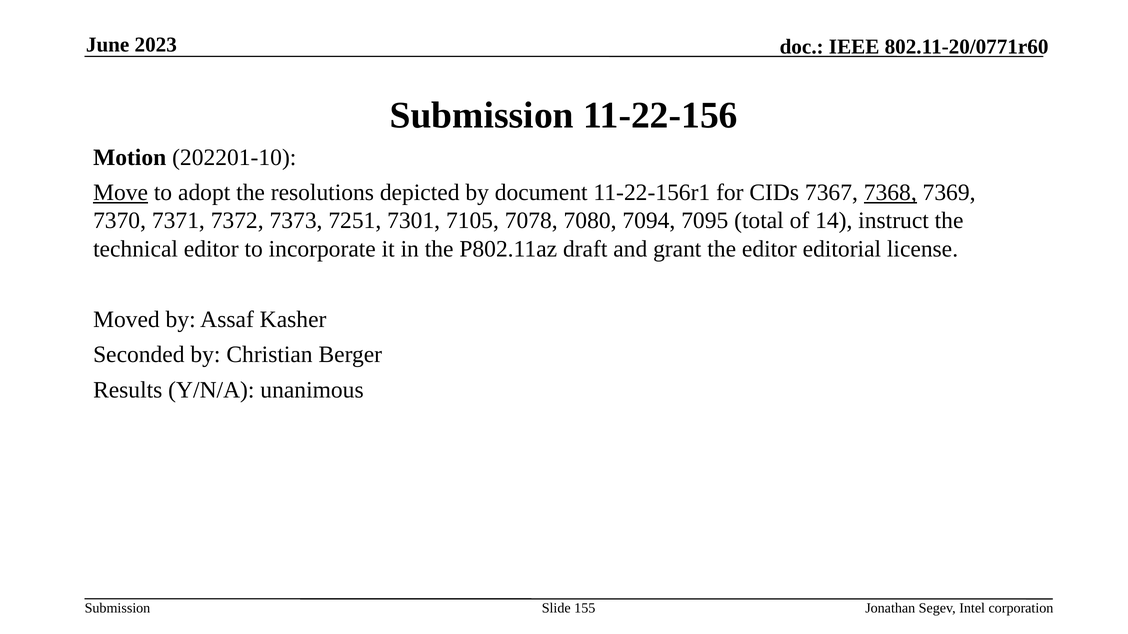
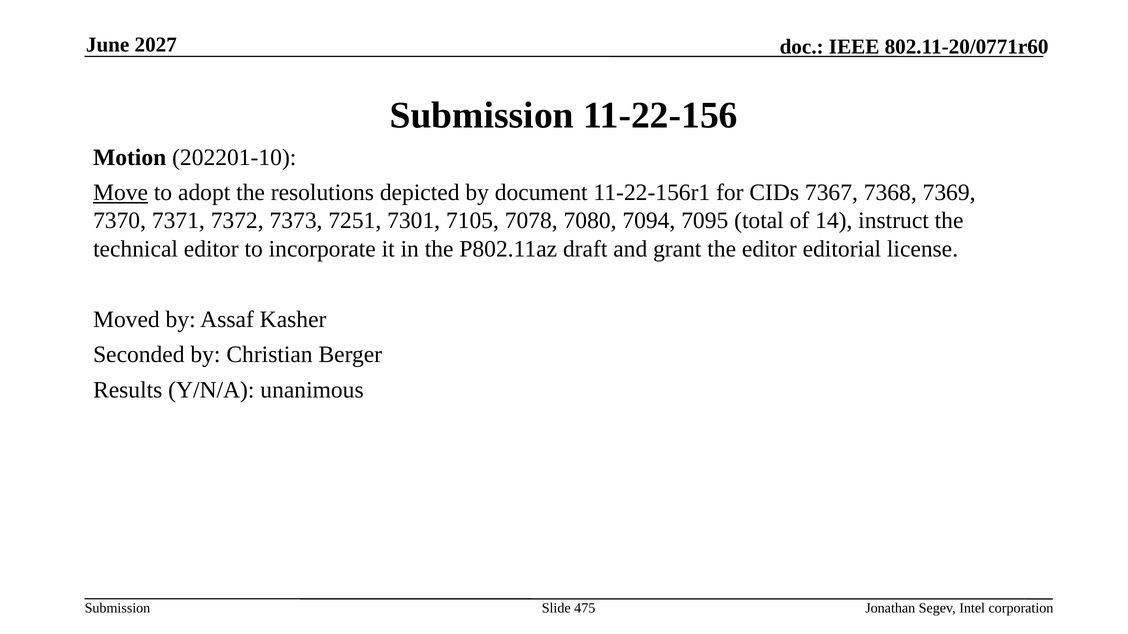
2023: 2023 -> 2027 (156, 45)
7368 underline: present -> none (890, 193)
155: 155 -> 475 (585, 609)
